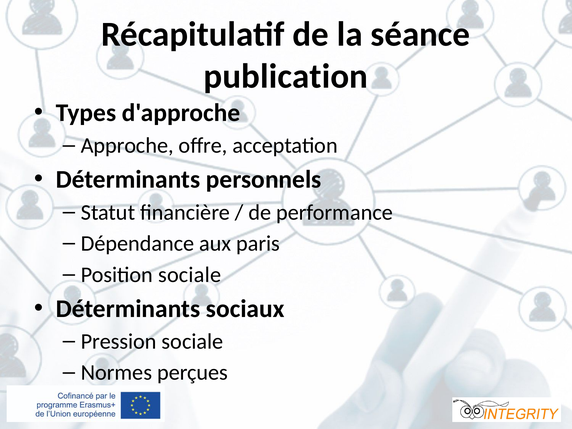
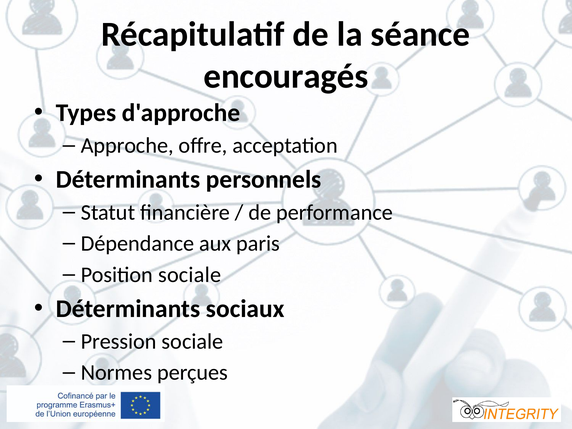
publication: publication -> encouragés (286, 76)
